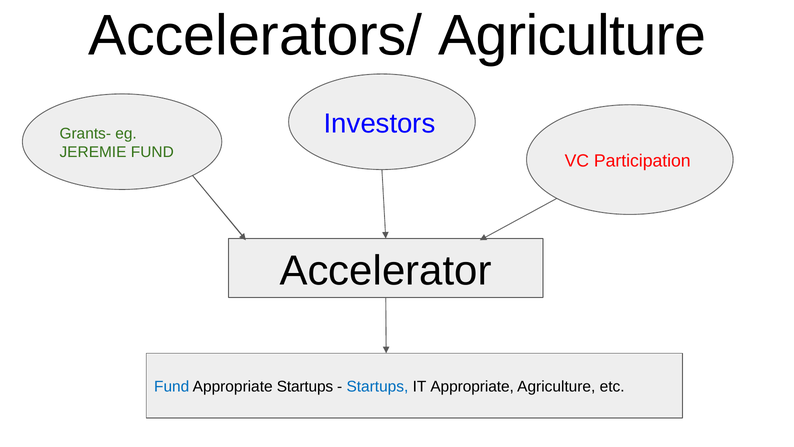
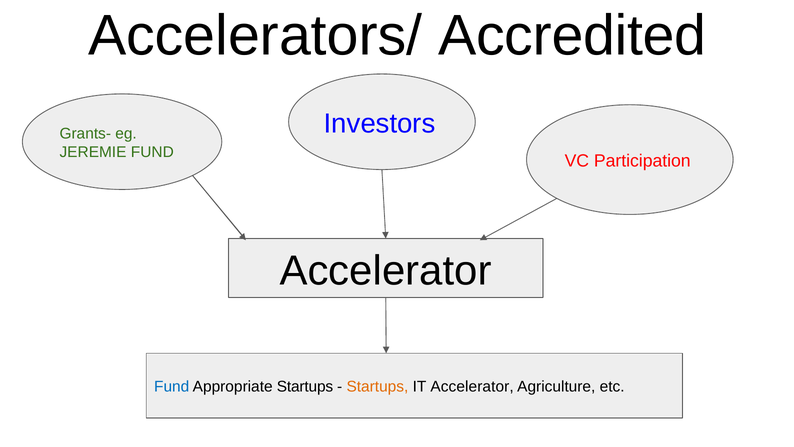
Accelerators/ Agriculture: Agriculture -> Accredited (572, 36)
Startups colour: blue -> orange (377, 386)
IT Appropriate: Appropriate -> Accelerator (472, 386)
